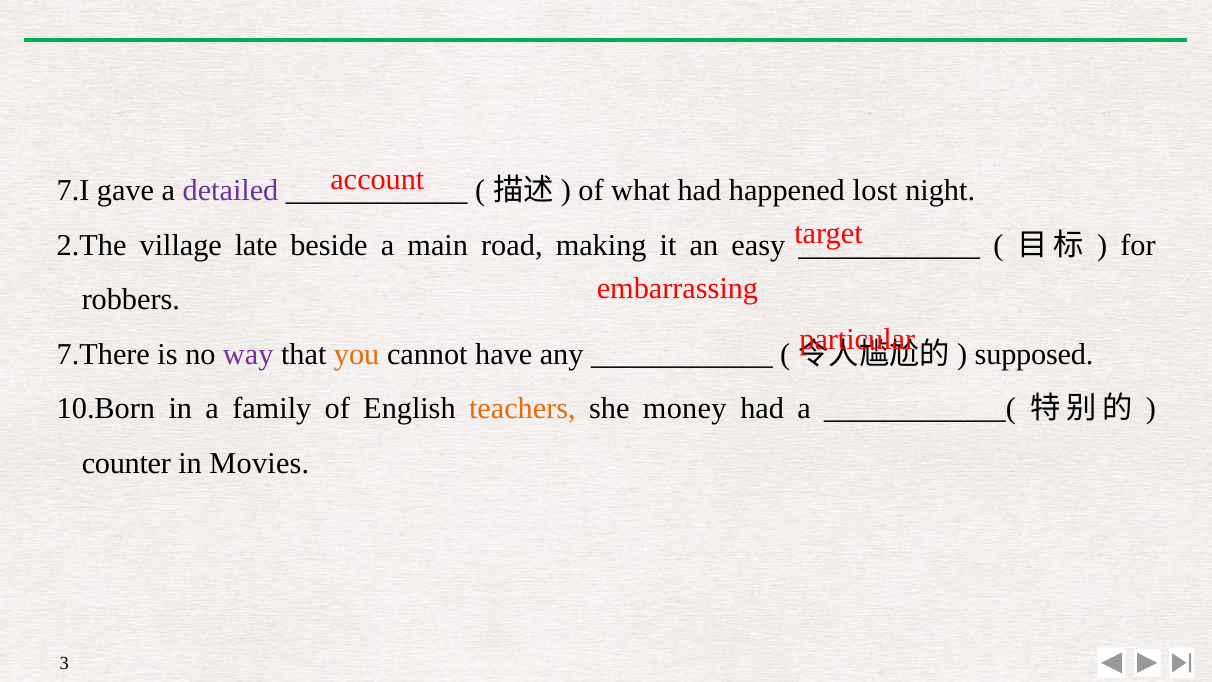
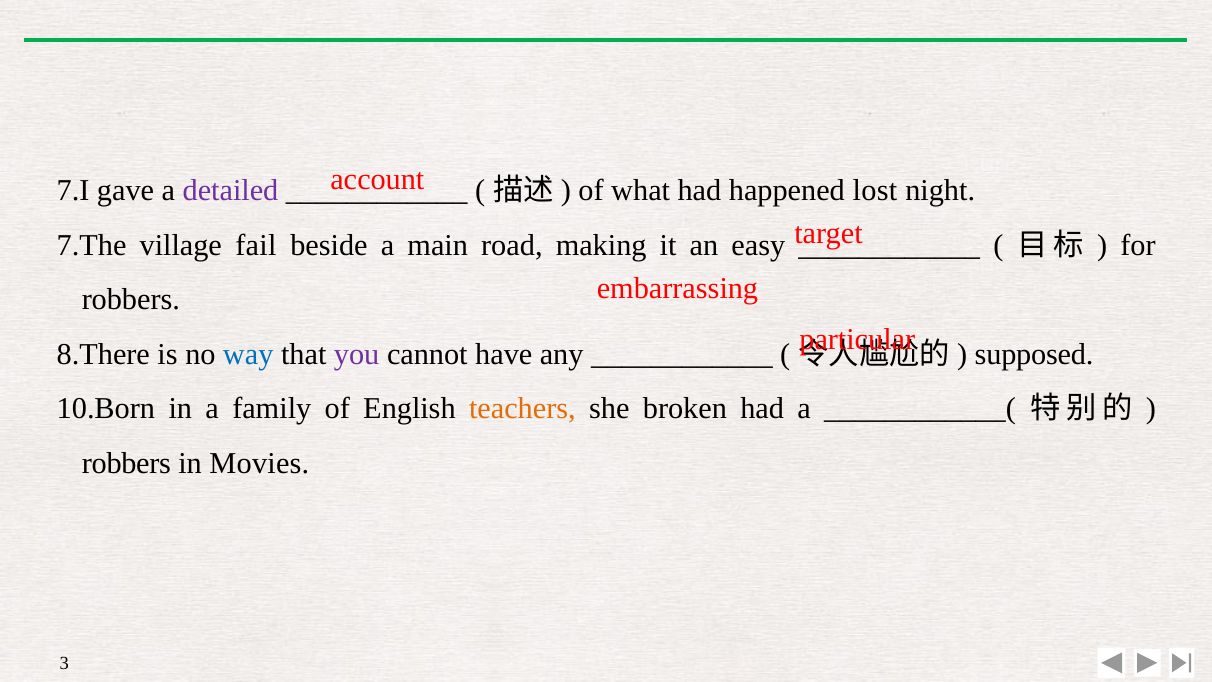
2.The: 2.The -> 7.The (92, 245)
late: late -> fail (256, 245)
7.There: 7.There -> 8.There (103, 354)
way colour: purple -> blue (248, 354)
you colour: orange -> purple (357, 354)
money: money -> broken (685, 409)
counter: counter -> robbers (126, 463)
